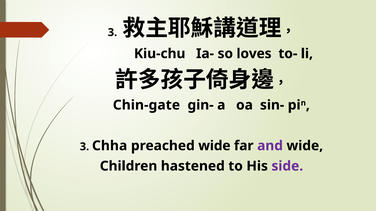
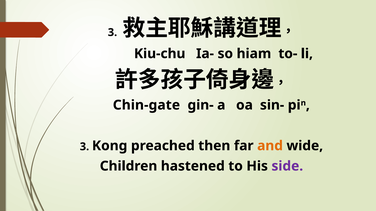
loves: loves -> hiam (254, 54)
Chha: Chha -> Kong (110, 146)
preached wide: wide -> then (214, 146)
and colour: purple -> orange (270, 146)
